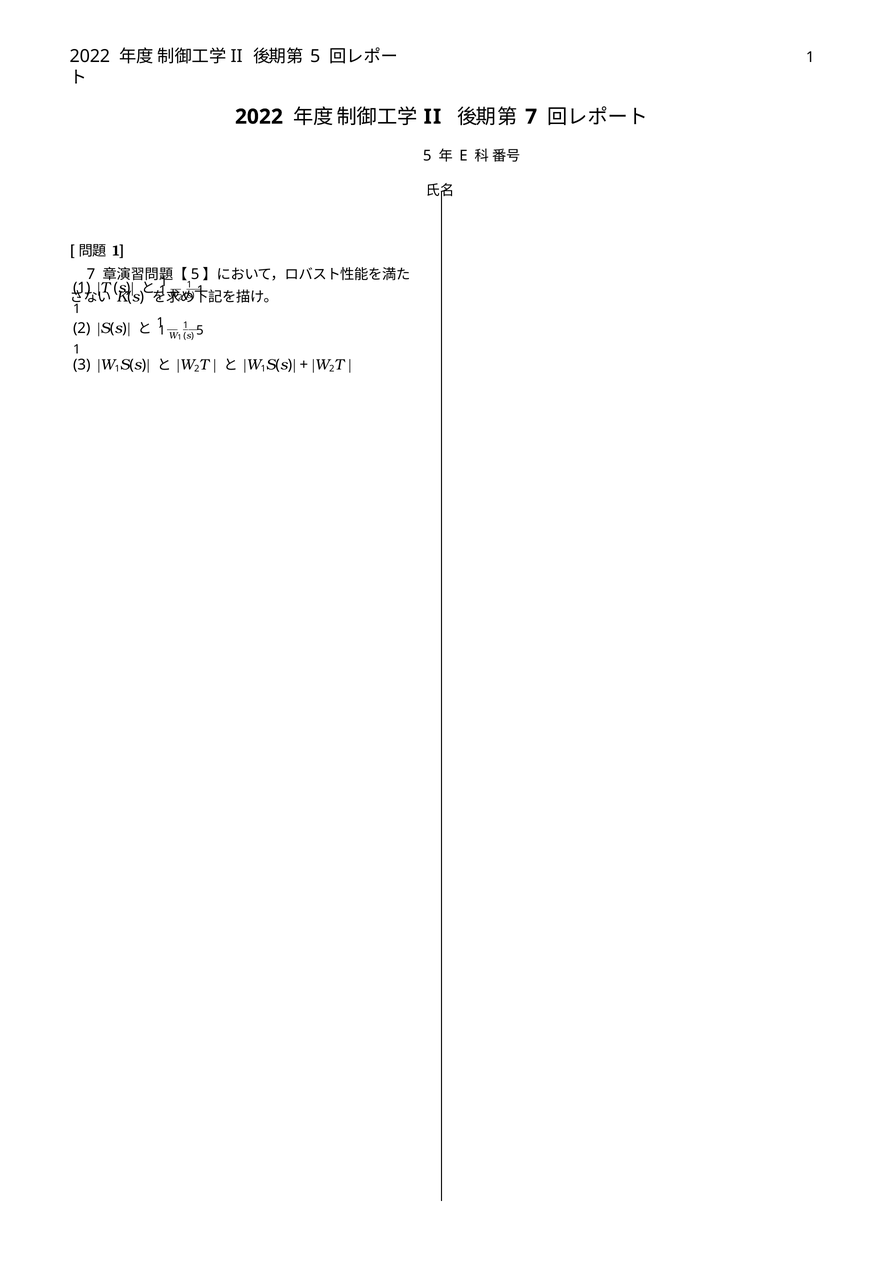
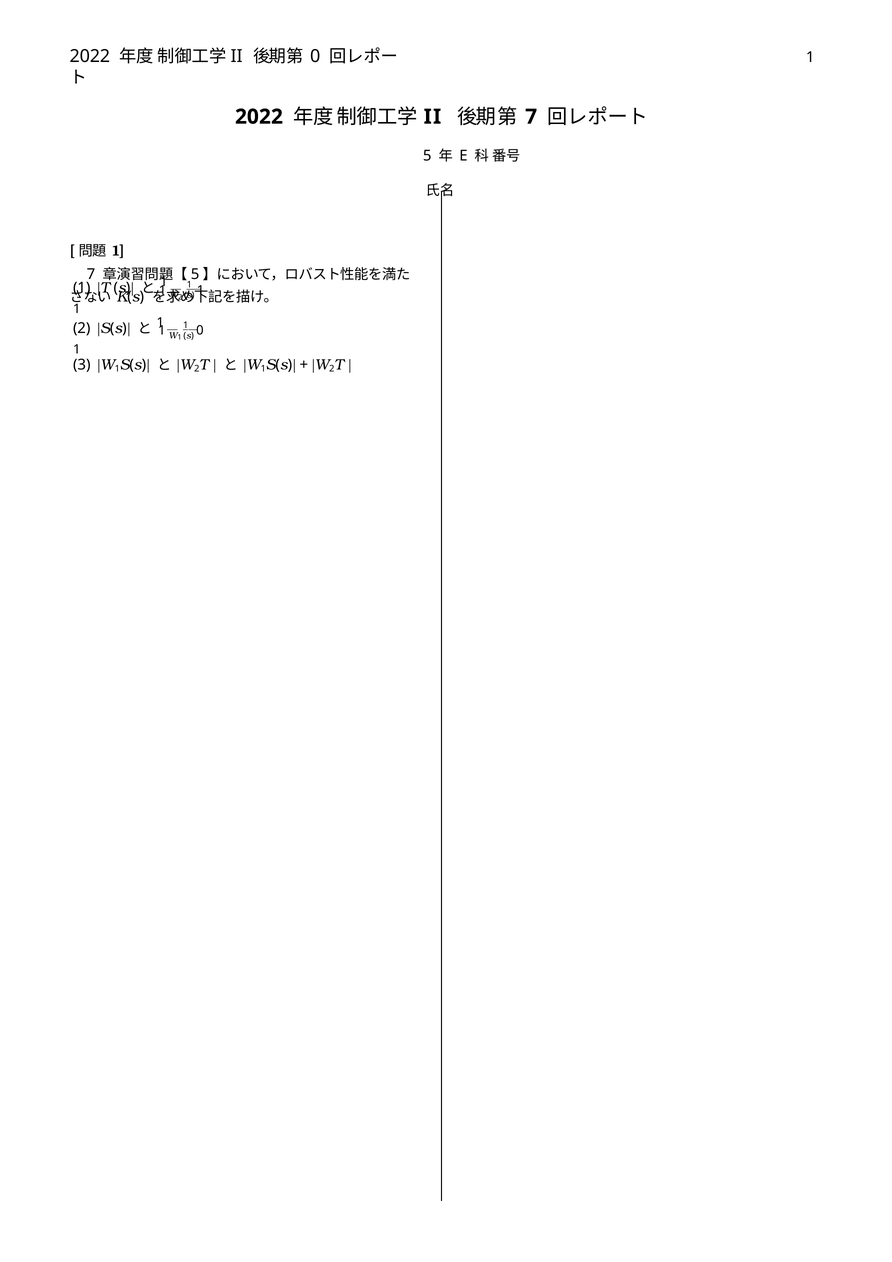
5: 5 -> 0 (315, 56)
s 5: 5 -> 0 (200, 331)
